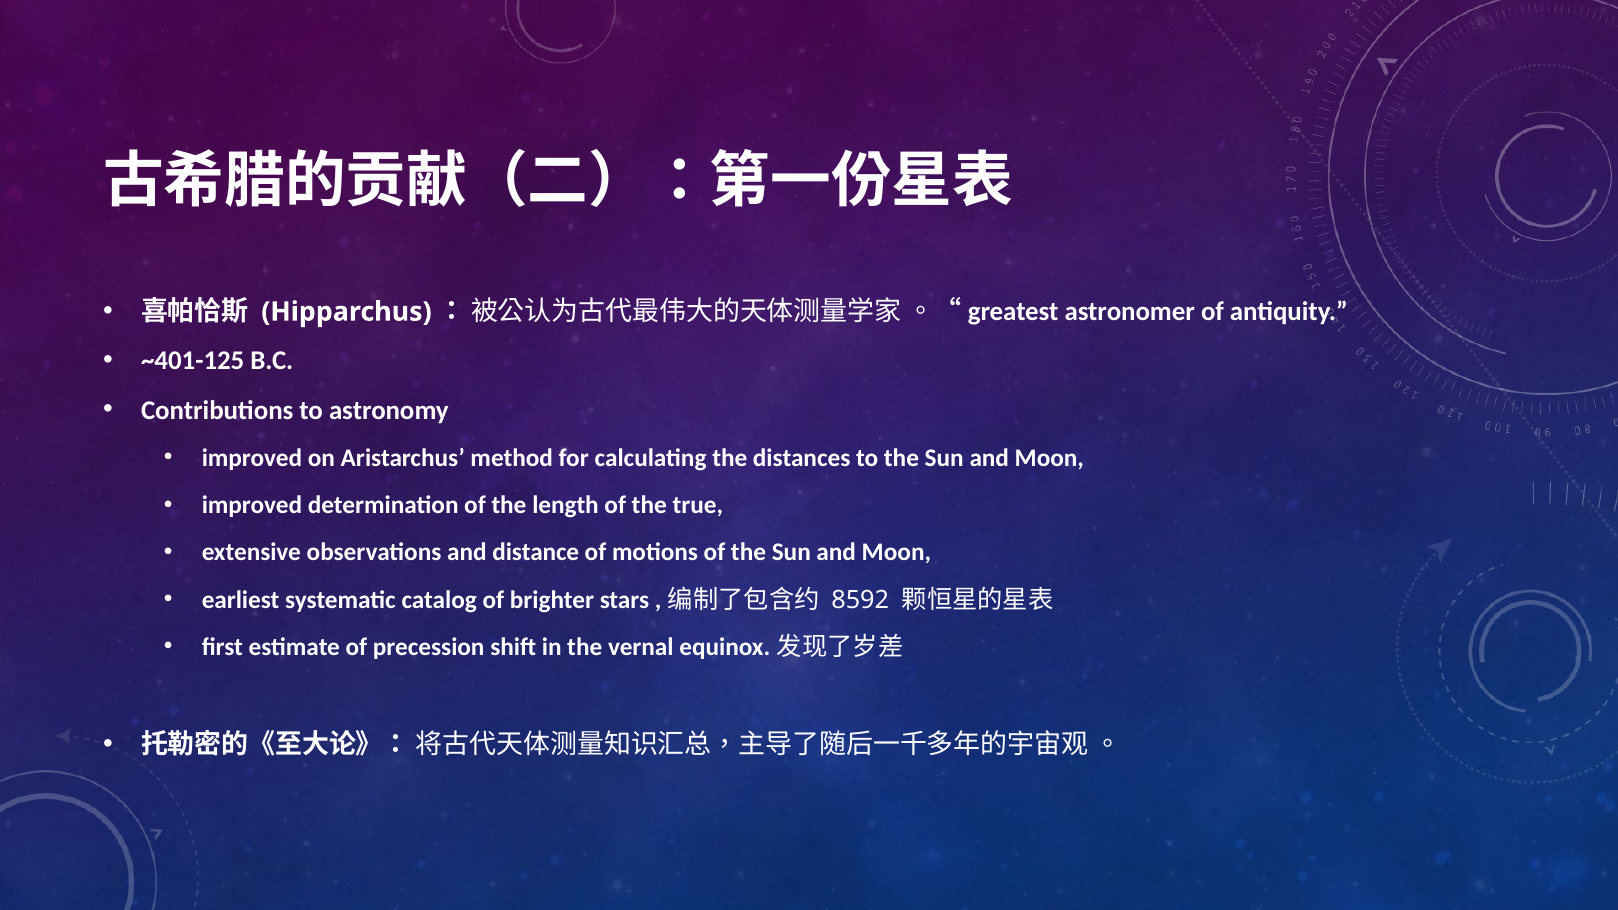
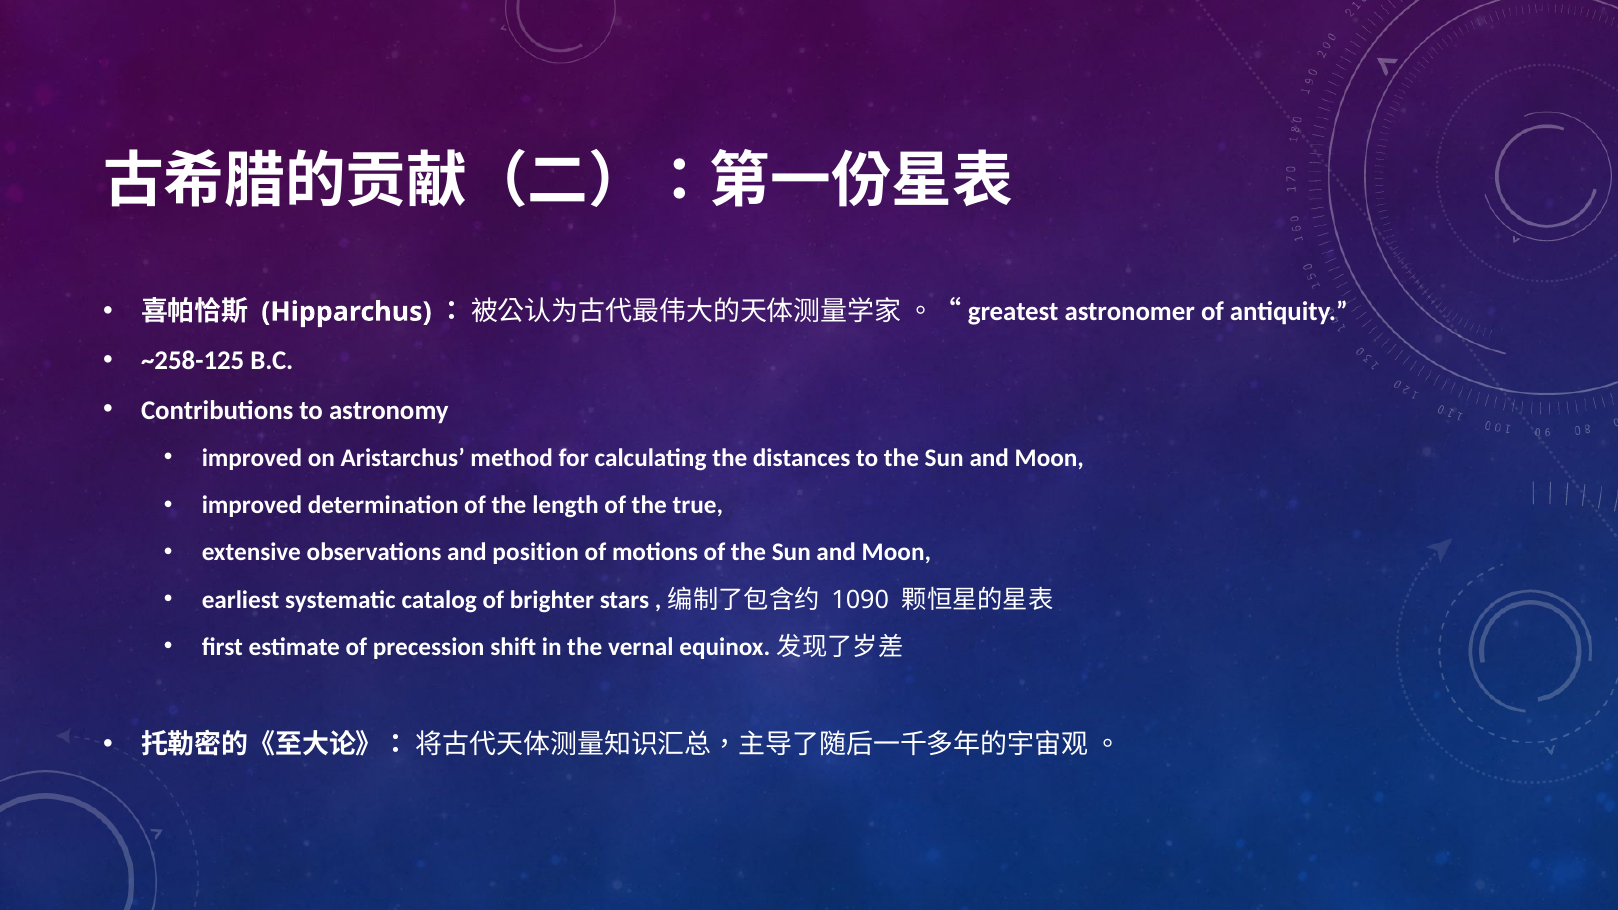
~401-125: ~401-125 -> ~258-125 (193, 361)
distance: distance -> position (536, 553)
8592: 8592 -> 1090 (860, 600)
